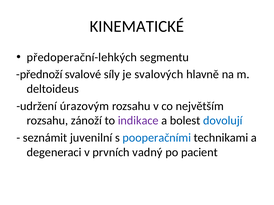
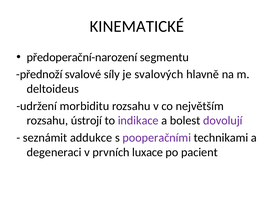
předoperační-lehkých: předoperační-lehkých -> předoperační-narození (82, 57)
úrazovým: úrazovým -> morbiditu (84, 106)
zánoží: zánoží -> ústrojí (86, 121)
dovolují colour: blue -> purple (223, 121)
juvenilní: juvenilní -> addukce (91, 138)
pooperačními colour: blue -> purple (157, 138)
vadný: vadný -> luxace (148, 153)
